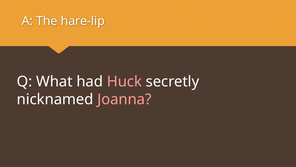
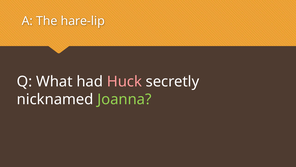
Joanna colour: pink -> light green (124, 99)
